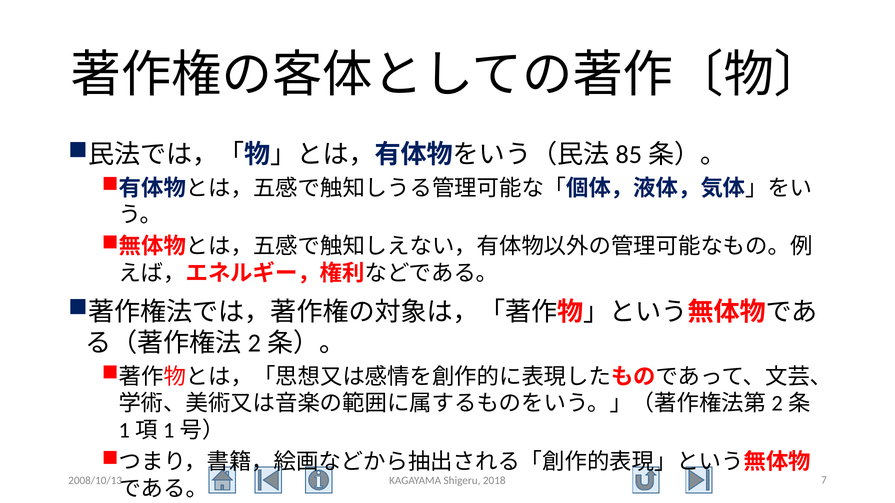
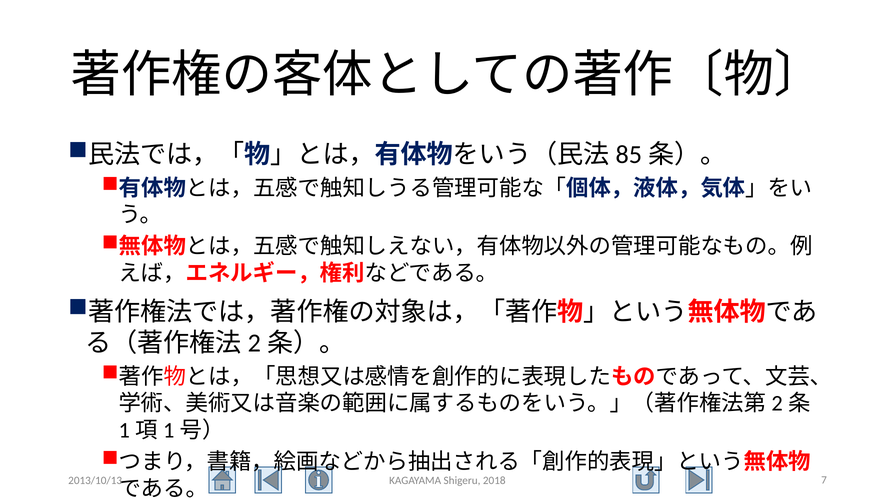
2008/10/13: 2008/10/13 -> 2013/10/13 (95, 481)
